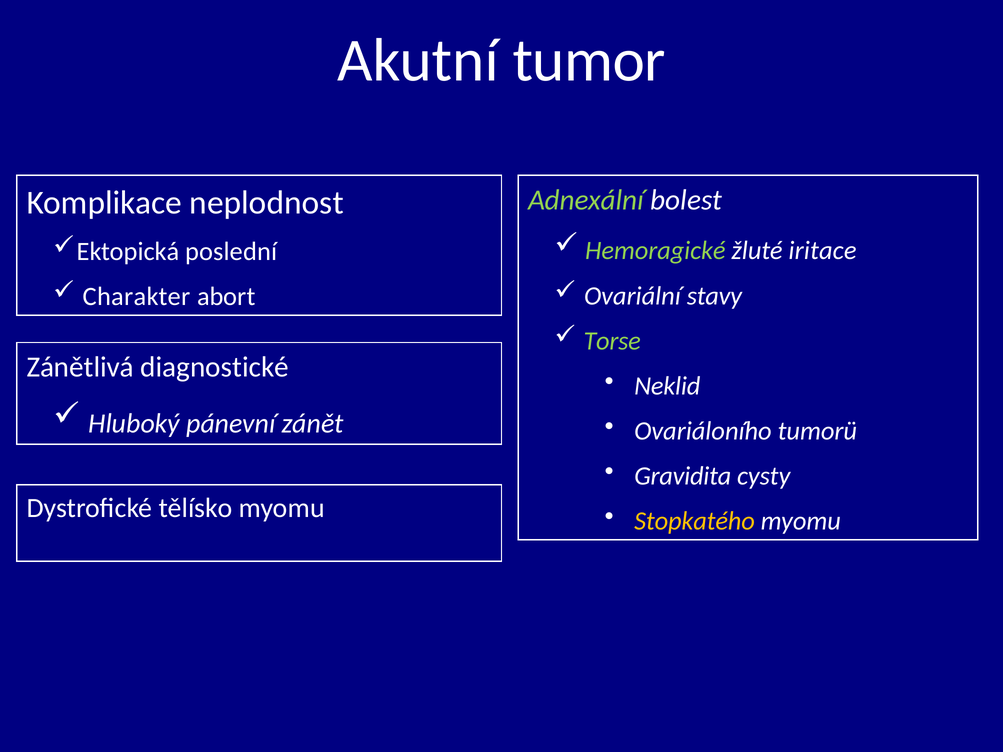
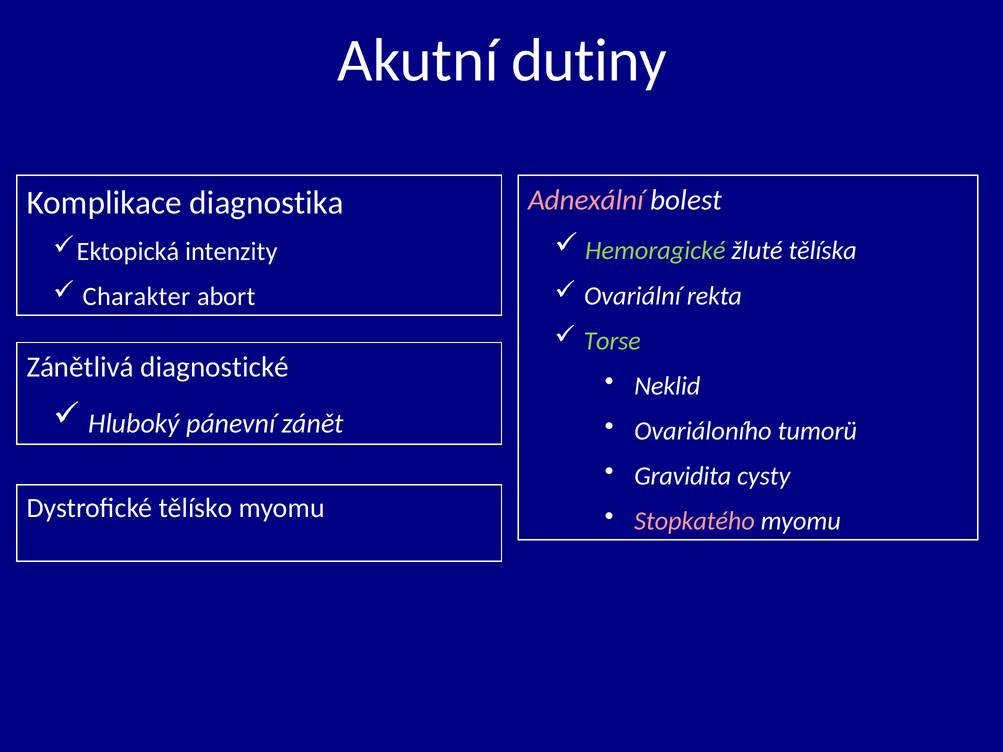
tumor: tumor -> dutiny (589, 60)
Adnexální colour: light green -> pink (586, 200)
neplodnost: neplodnost -> diagnostika (267, 203)
iritace: iritace -> tělíska (823, 251)
poslední: poslední -> intenzity (231, 251)
stavy: stavy -> rekta (714, 296)
Stopkatého colour: yellow -> pink (695, 521)
